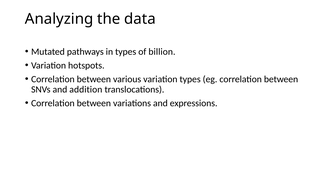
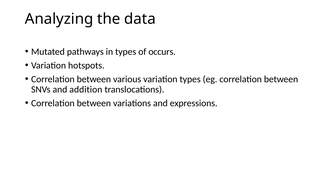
billion: billion -> occurs (162, 52)
